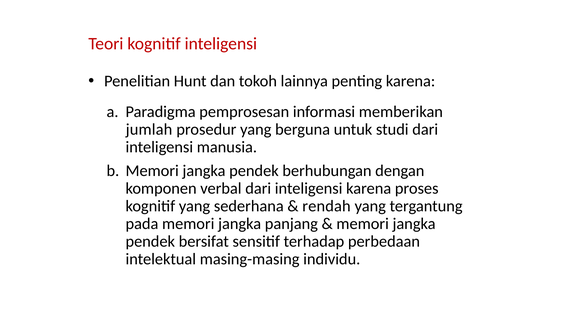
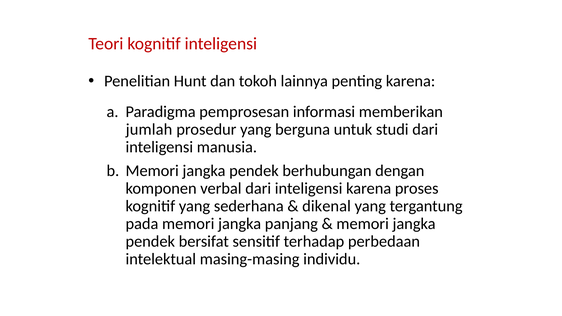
rendah: rendah -> dikenal (327, 206)
